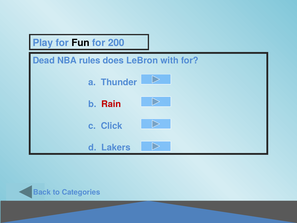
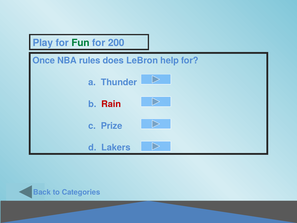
Fun colour: black -> green (81, 43)
Dead: Dead -> Once (44, 60)
with: with -> help (170, 60)
Click: Click -> Prize (112, 126)
